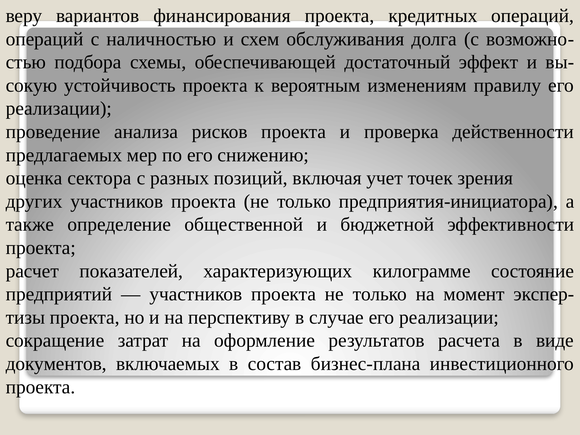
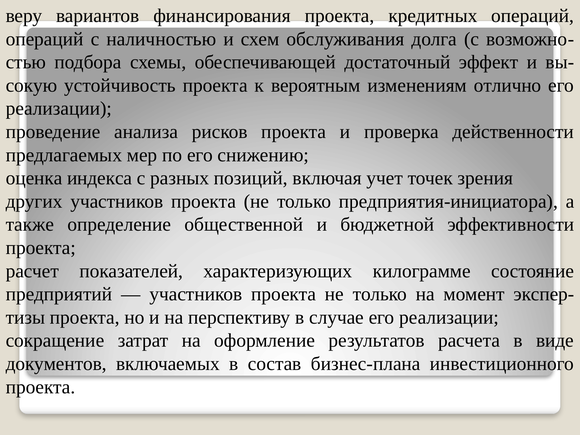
правилу: правилу -> отлично (508, 85)
сектора: сектора -> индекса (100, 178)
